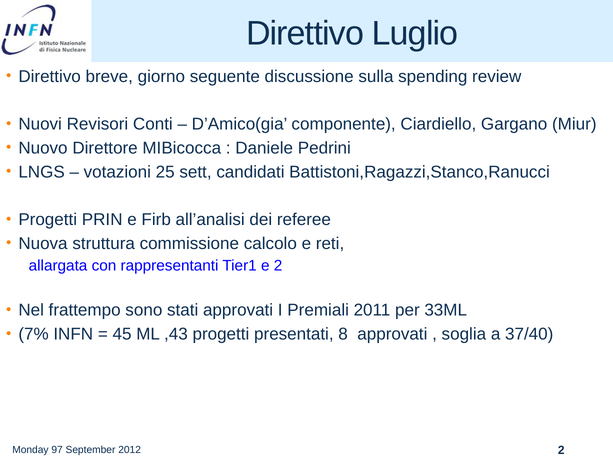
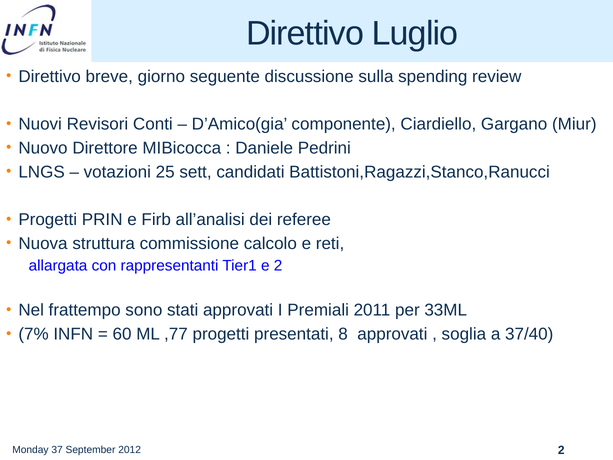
45: 45 -> 60 (122, 334)
,43: ,43 -> ,77 (176, 334)
97: 97 -> 37 (57, 449)
